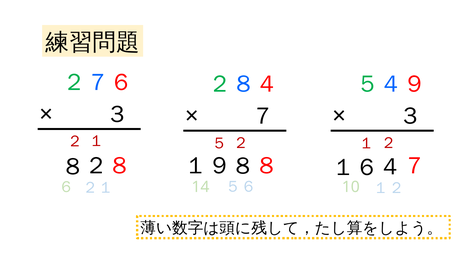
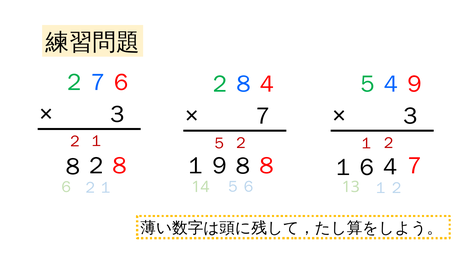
10: 10 -> 13 (351, 187)
